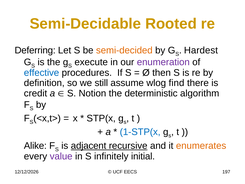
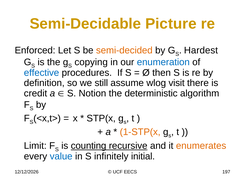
Rooted: Rooted -> Picture (171, 24)
Deferring: Deferring -> Enforced (35, 50)
execute: execute -> copying (91, 62)
enumeration colour: purple -> blue (163, 62)
find: find -> visit (177, 83)
1-STP(x colour: blue -> orange (140, 132)
Alike: Alike -> Limit (35, 145)
adjacent: adjacent -> counting (89, 145)
value colour: purple -> blue (61, 156)
